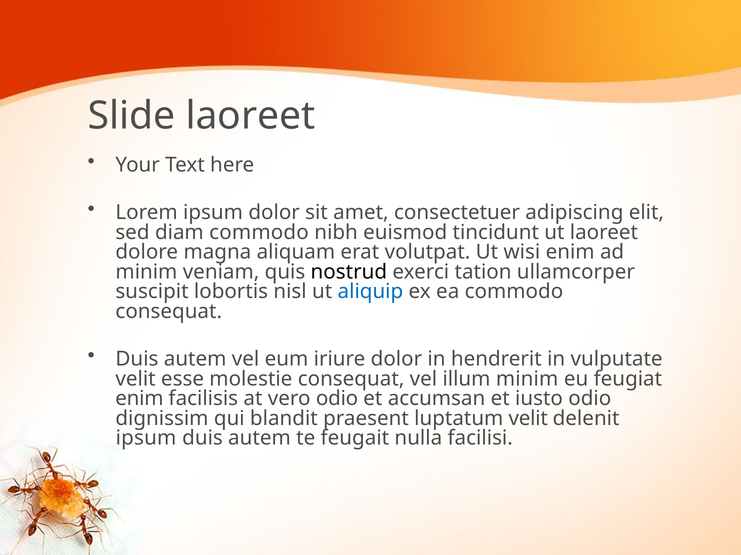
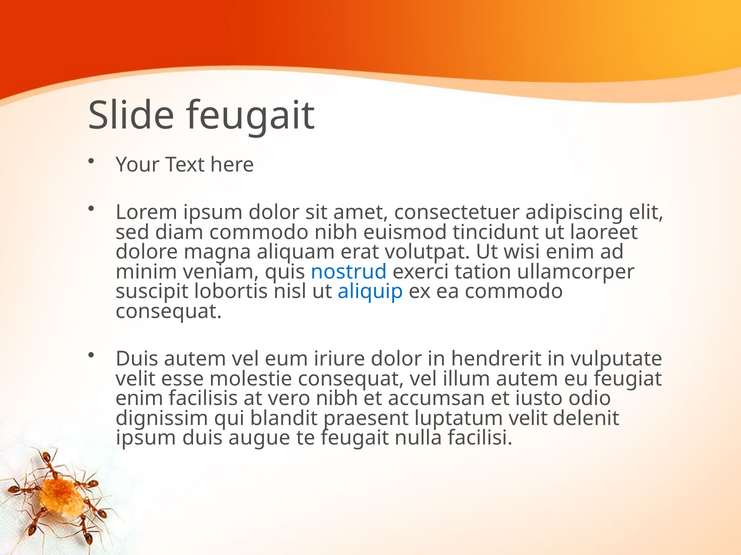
Slide laoreet: laoreet -> feugait (250, 116)
nostrud colour: black -> blue (349, 272)
illum minim: minim -> autem (527, 379)
vero odio: odio -> nibh (337, 399)
autem: autem -> augue (259, 439)
